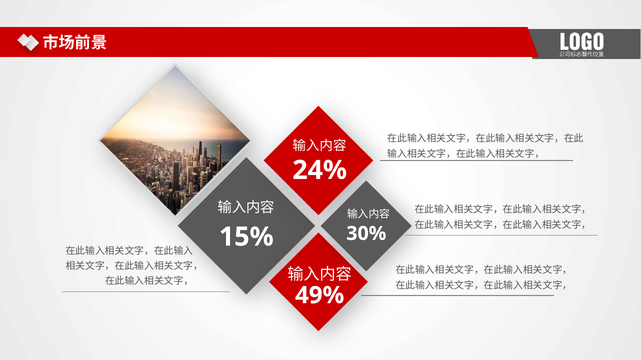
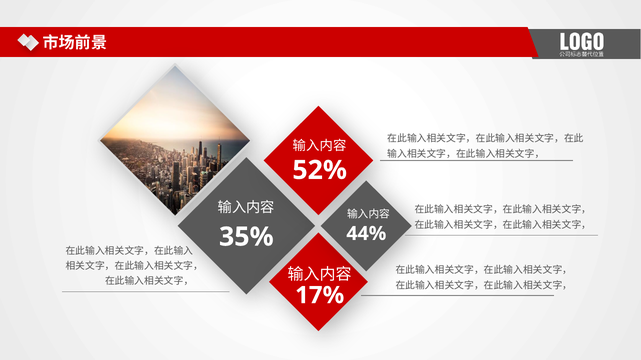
24%: 24% -> 52% (320, 170)
30%: 30% -> 44% (366, 234)
15%: 15% -> 35% (246, 237)
49%: 49% -> 17% (320, 296)
